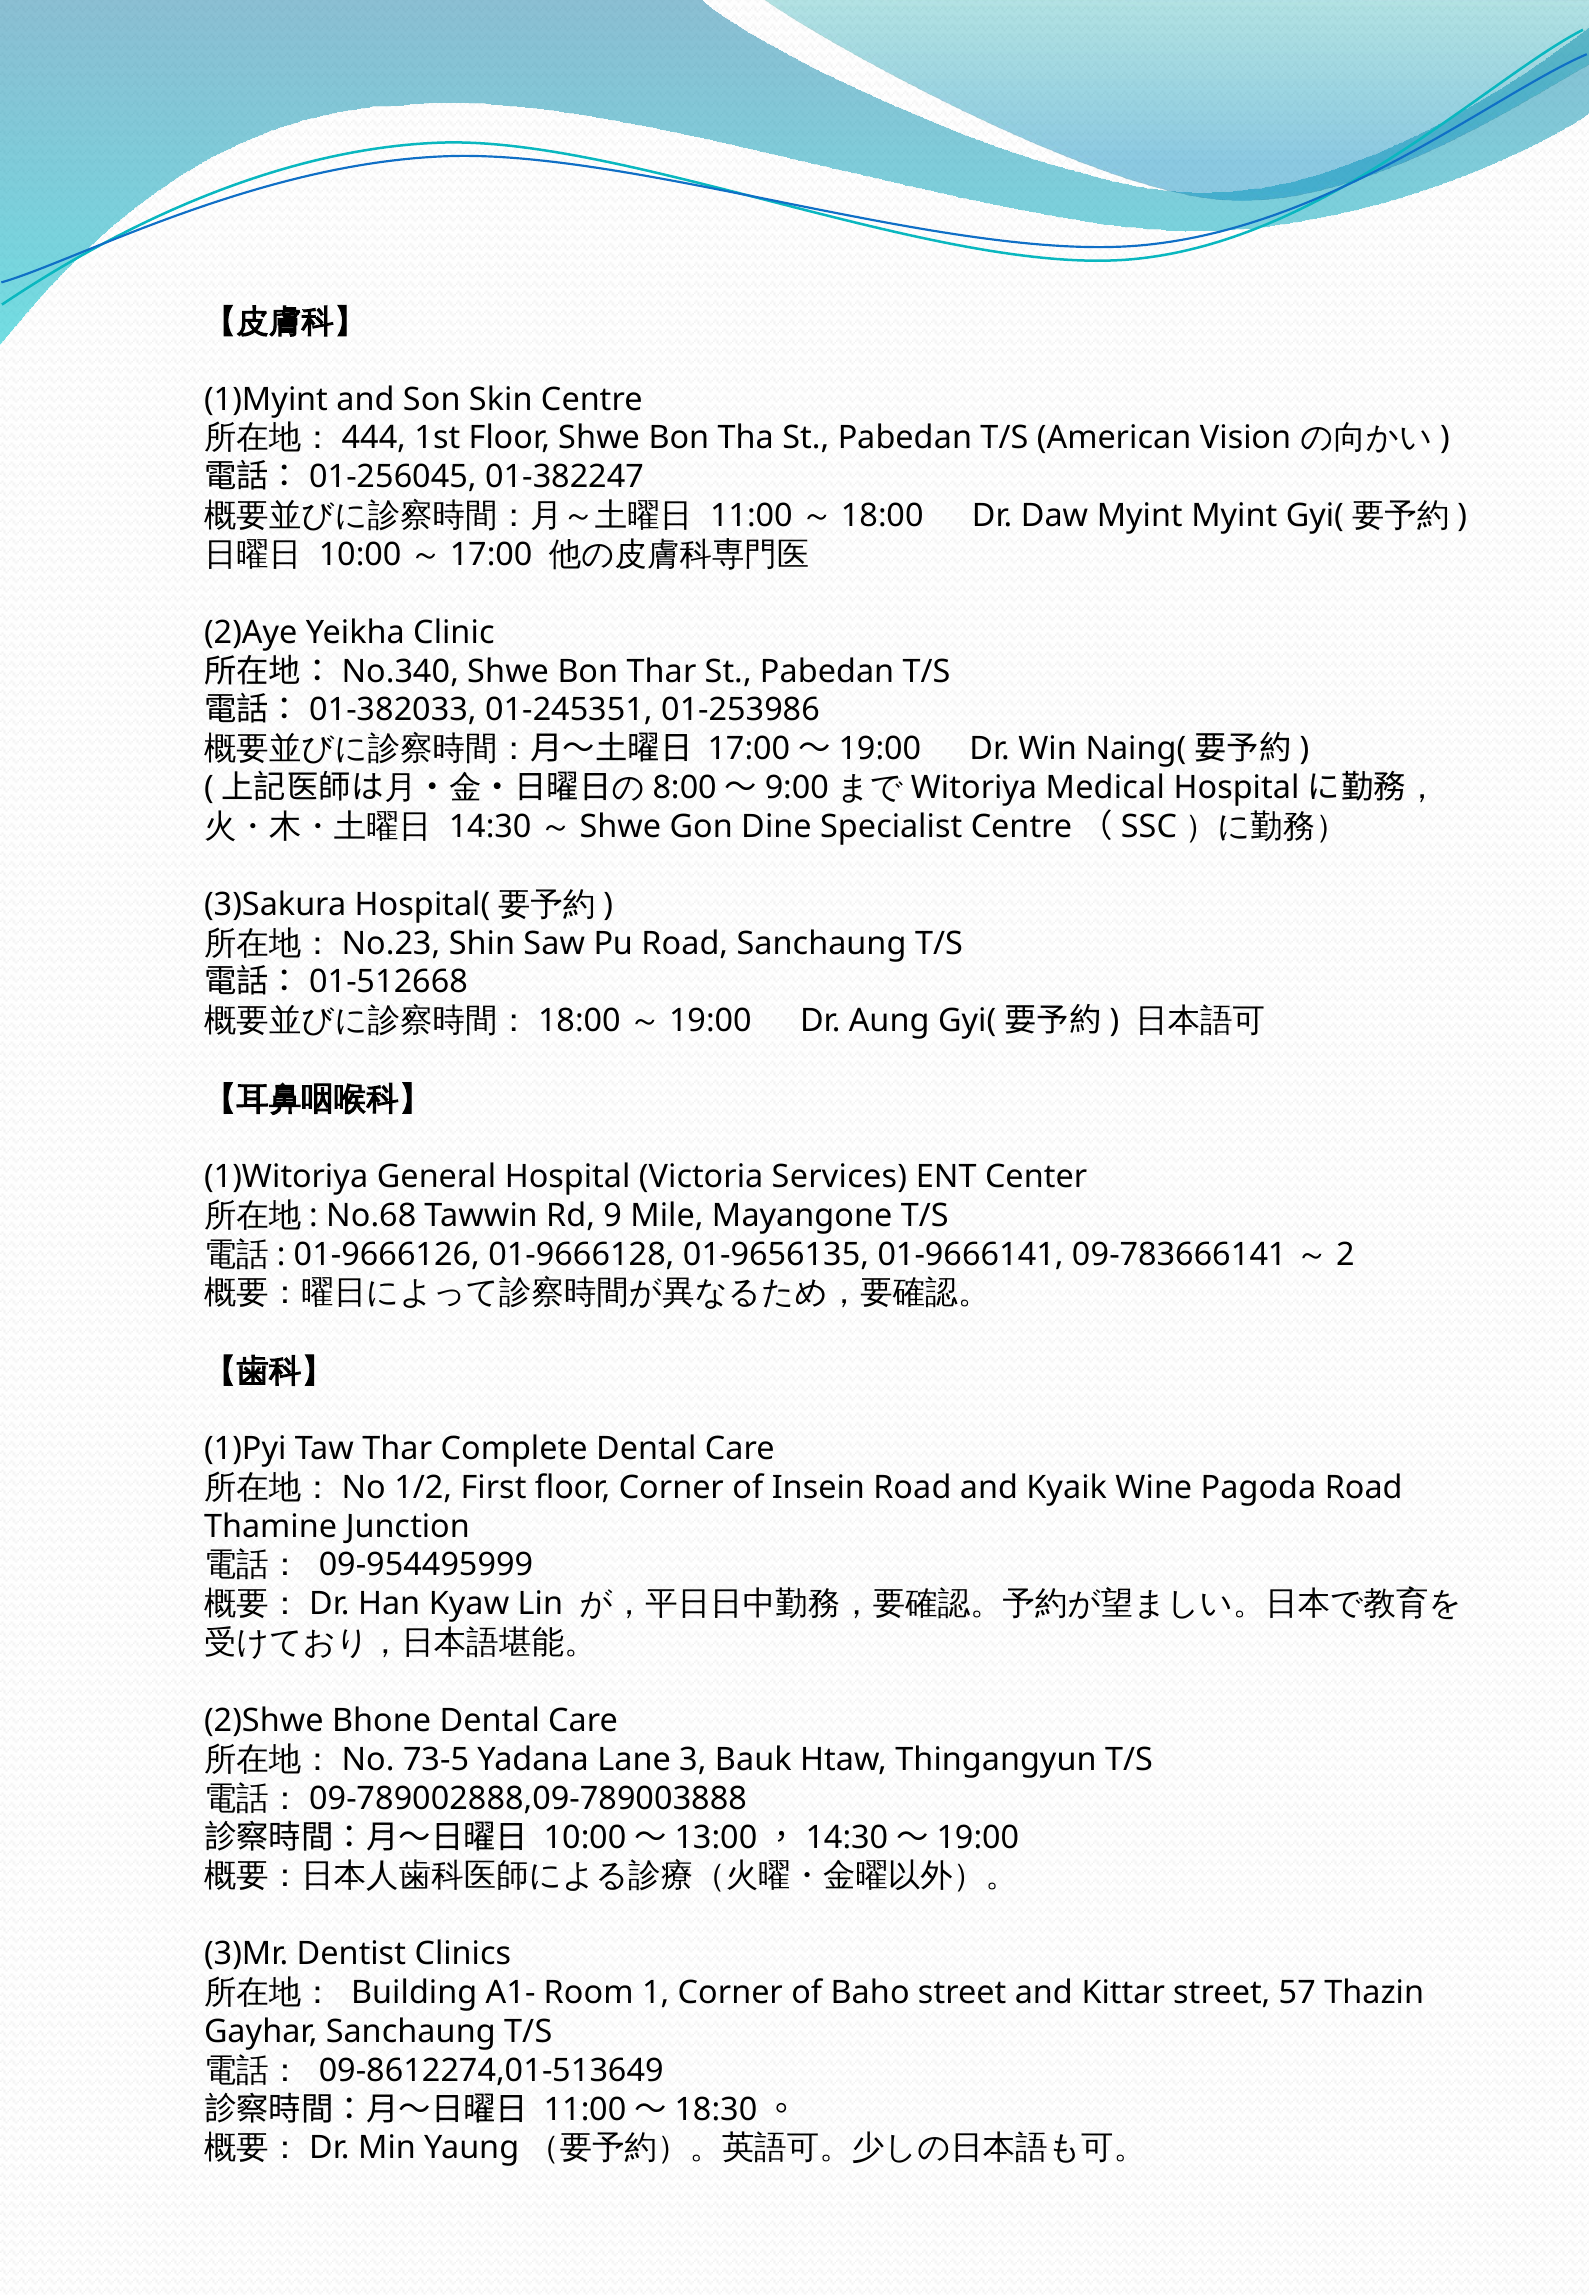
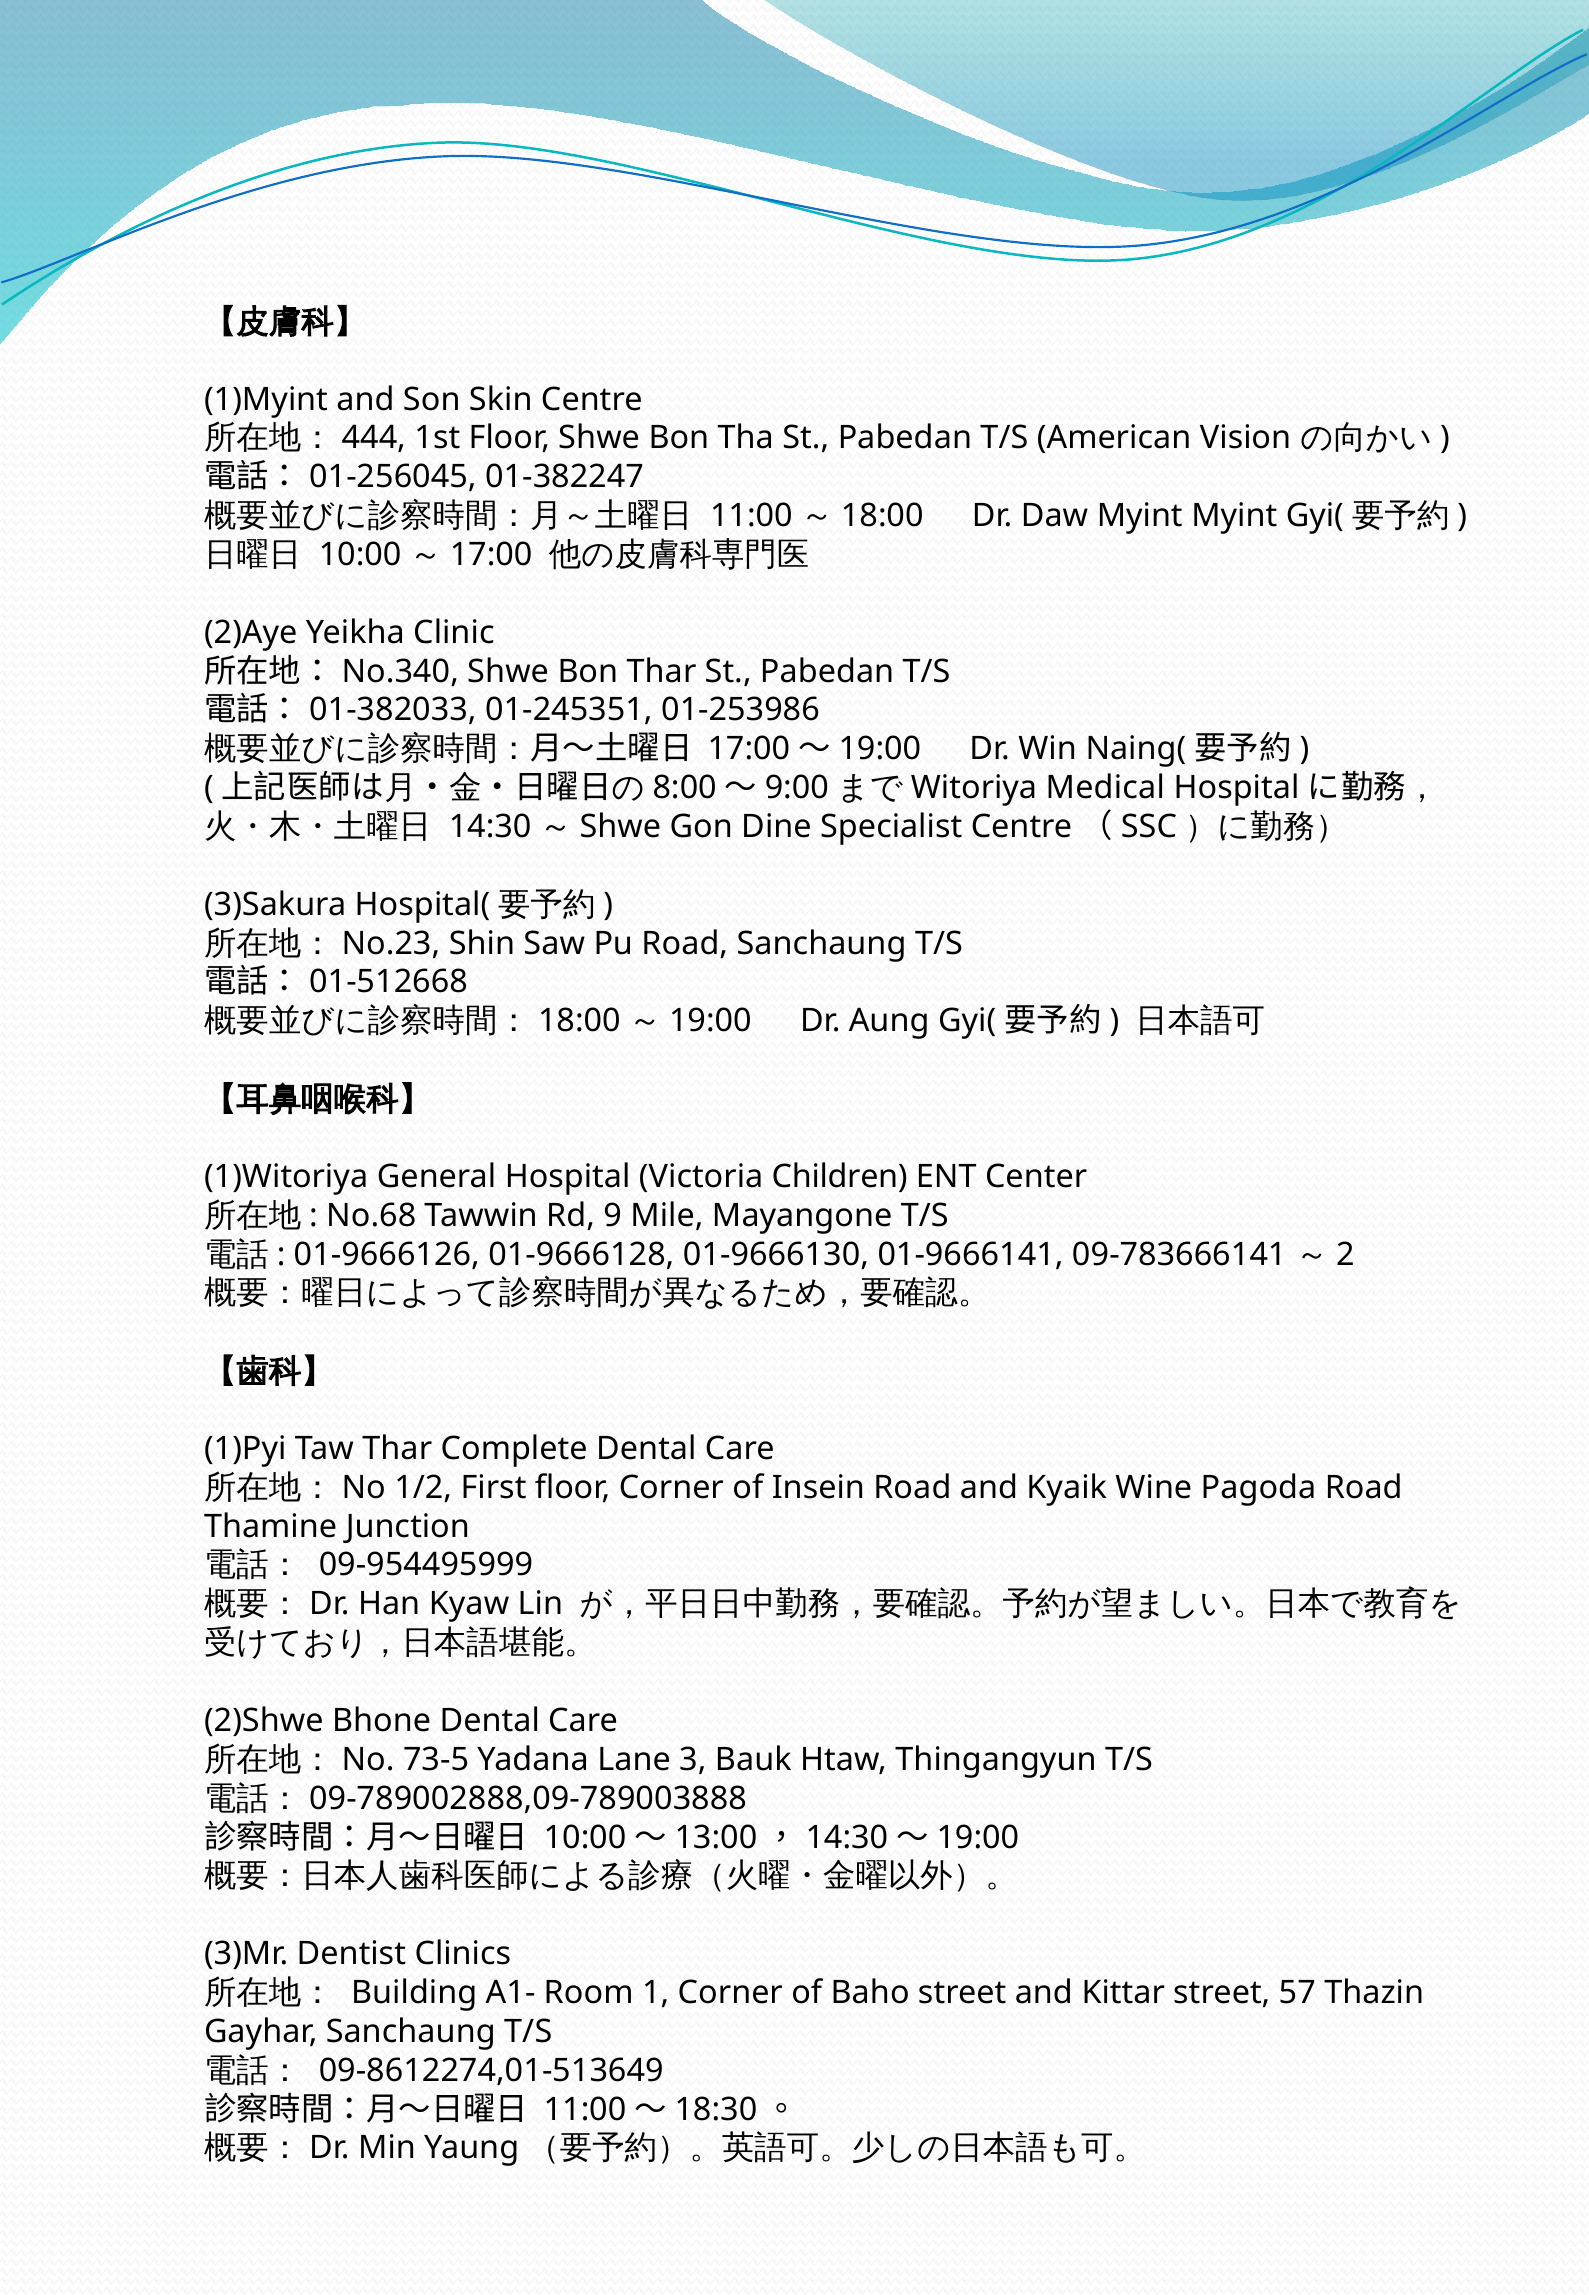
Services: Services -> Children (840, 1177)
01-9656135: 01-9656135 -> 01-9666130 (776, 1255)
